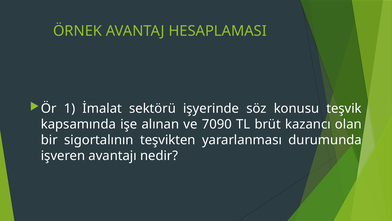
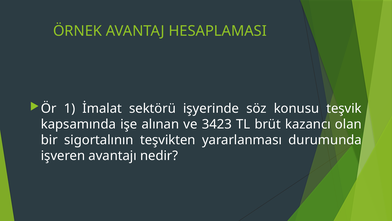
7090: 7090 -> 3423 (217, 124)
